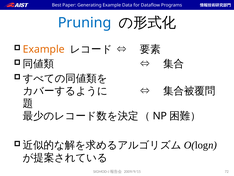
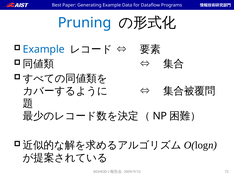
Example colour: orange -> blue (44, 49)
